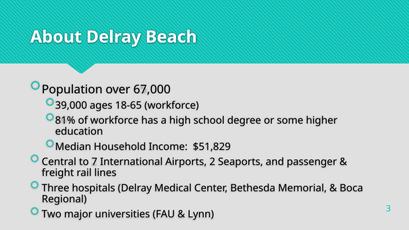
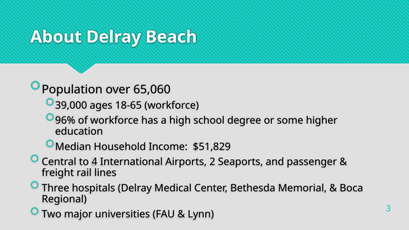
67,000: 67,000 -> 65,060 (152, 89)
81%: 81% -> 96% (65, 121)
7: 7 -> 4 (94, 162)
